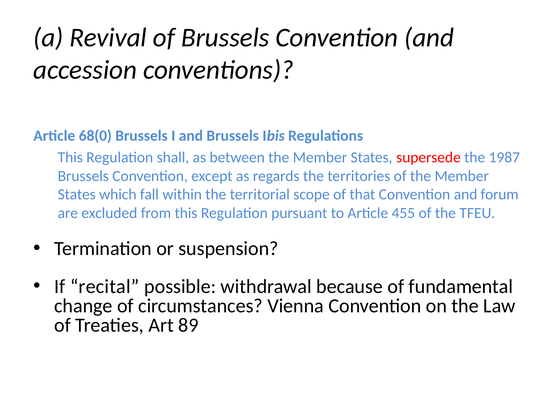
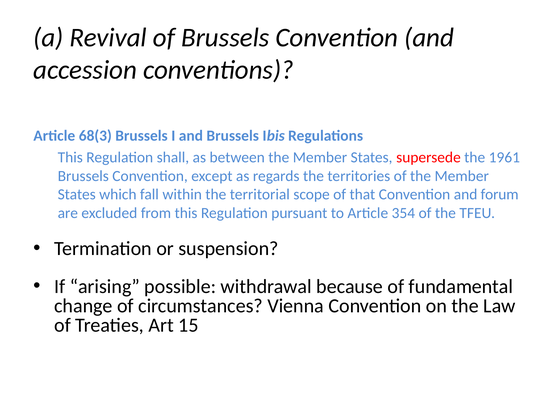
68(0: 68(0 -> 68(3 (95, 136)
1987: 1987 -> 1961 (504, 157)
455: 455 -> 354 (403, 213)
recital: recital -> arising (105, 286)
89: 89 -> 15 (188, 325)
